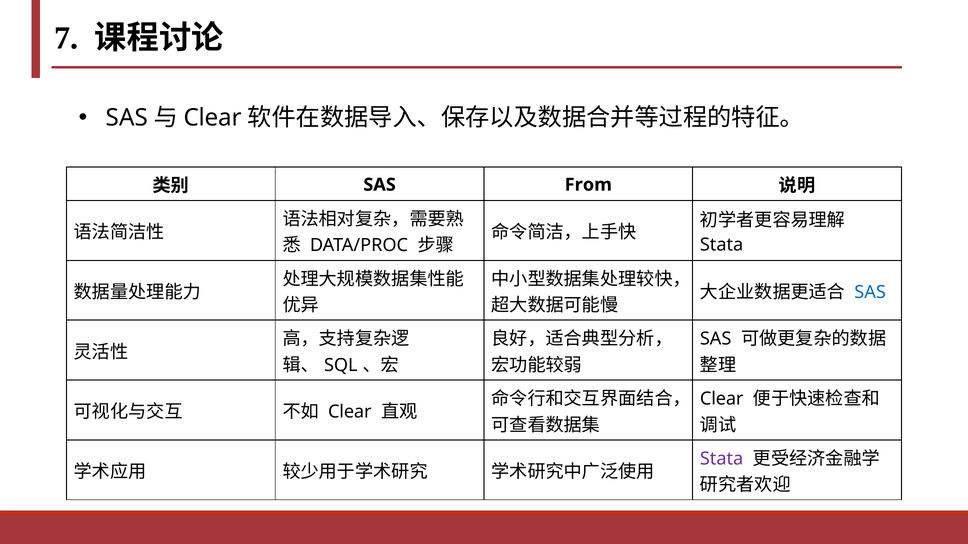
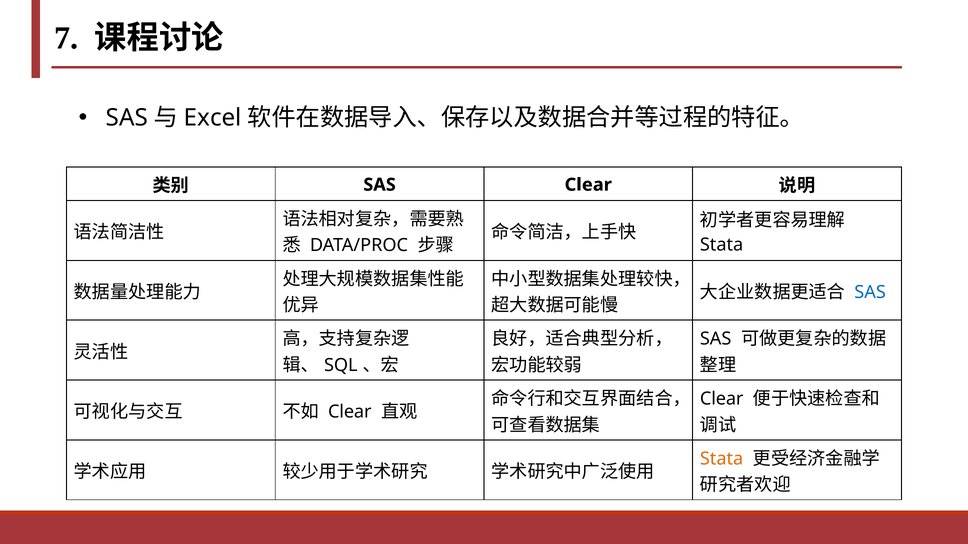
Clear: Clear -> Excel (213, 118)
SAS From: From -> Clear (588, 185)
Stata colour: purple -> orange (722, 459)
